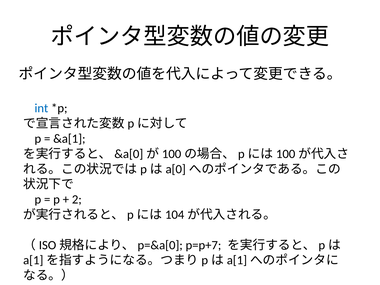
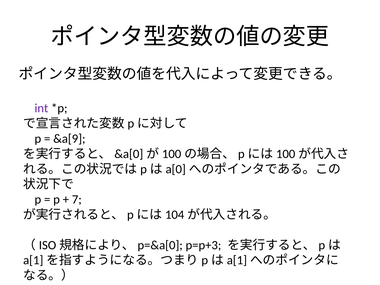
int colour: blue -> purple (41, 108)
&a[1: &a[1 -> &a[9 (69, 139)
2: 2 -> 7 (77, 200)
p=p+7: p=p+7 -> p=p+3 (203, 245)
